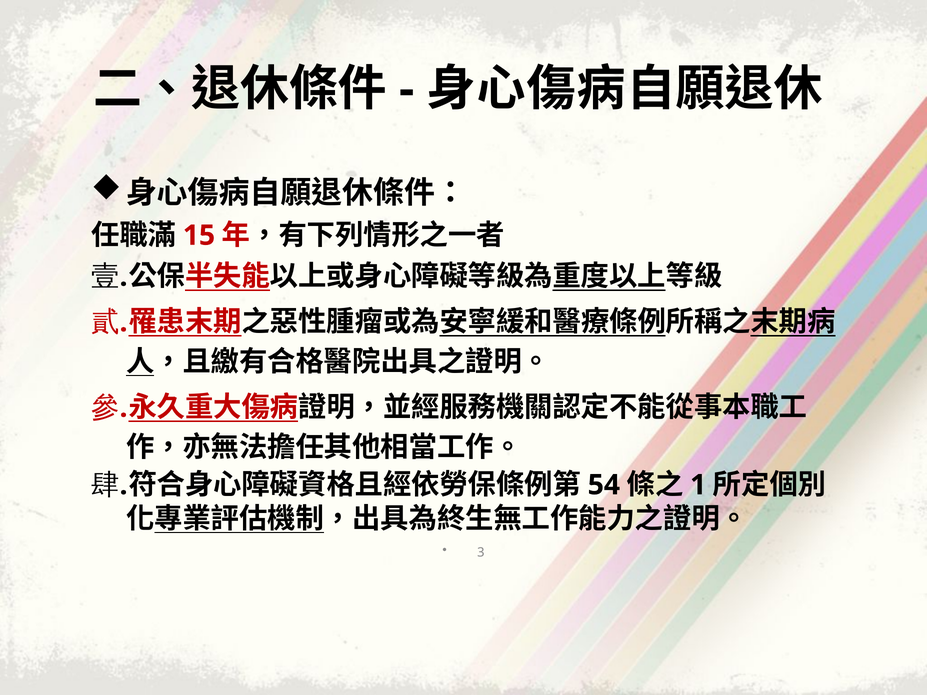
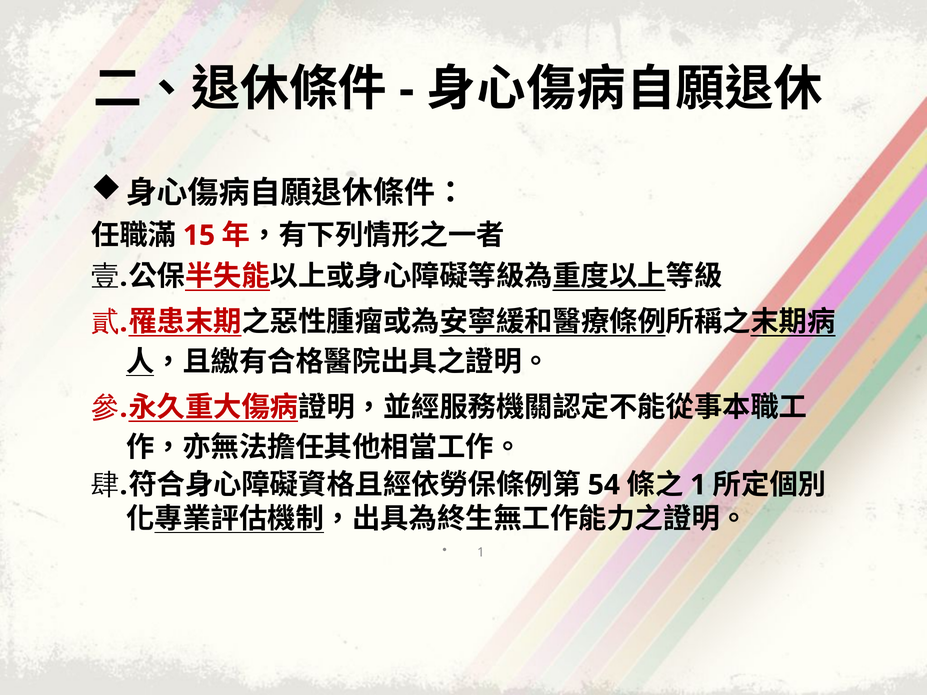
3: 3 -> 1 (481, 552)
